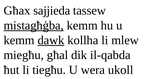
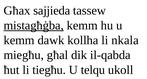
dawk underline: present -> none (51, 40)
mlew: mlew -> nkala (125, 40)
wera: wera -> telqu (93, 70)
